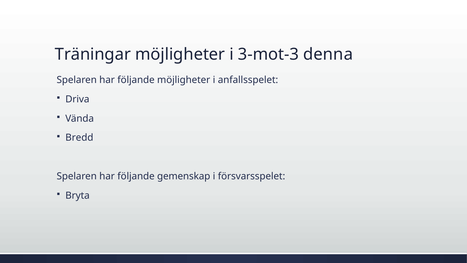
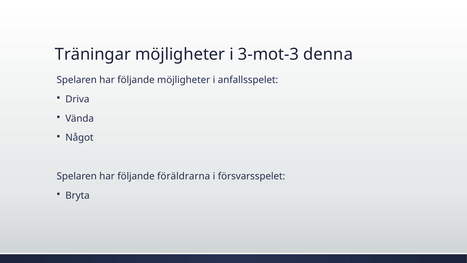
Bredd: Bredd -> Något (79, 138)
gemenskap: gemenskap -> föräldrarna (184, 176)
